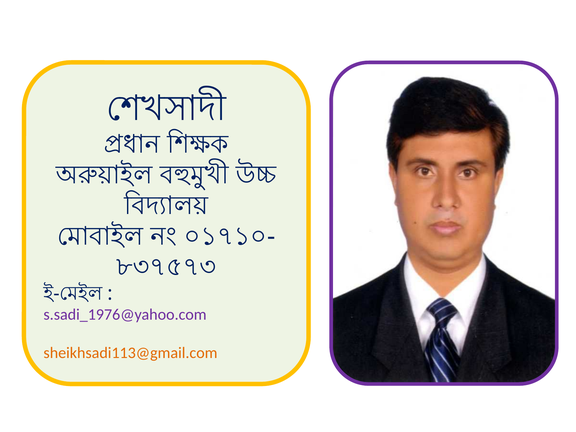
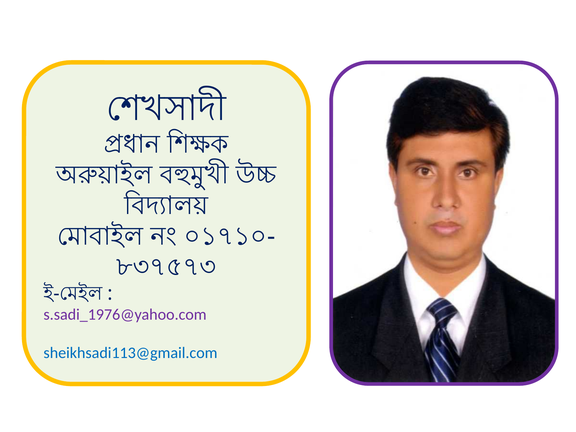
sheikhsadi113@gmail.com colour: orange -> blue (130, 353)
